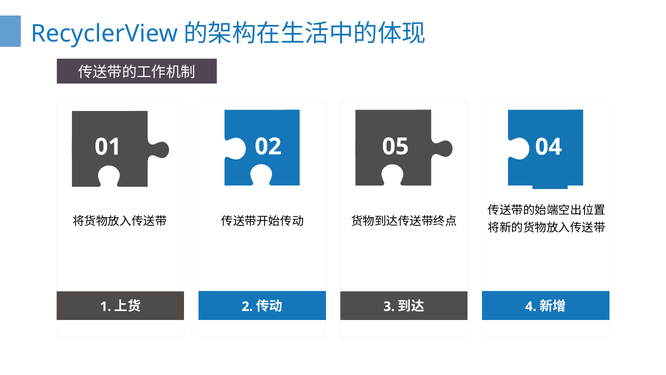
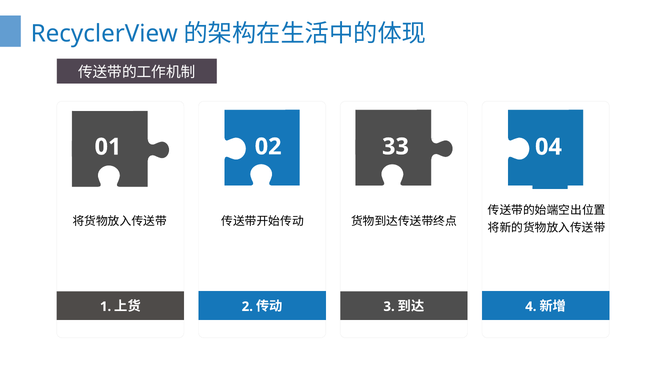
05: 05 -> 33 (395, 146)
